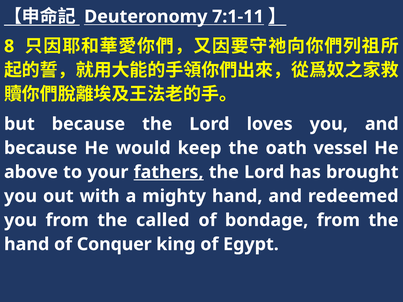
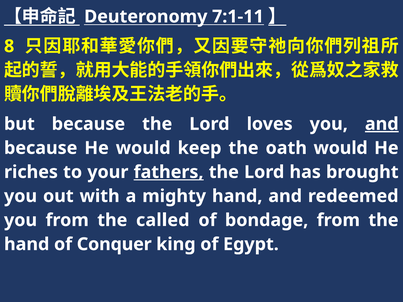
and underline: none -> present (382, 124)
oath vessel: vessel -> would (341, 148)
above: above -> riches (31, 172)
